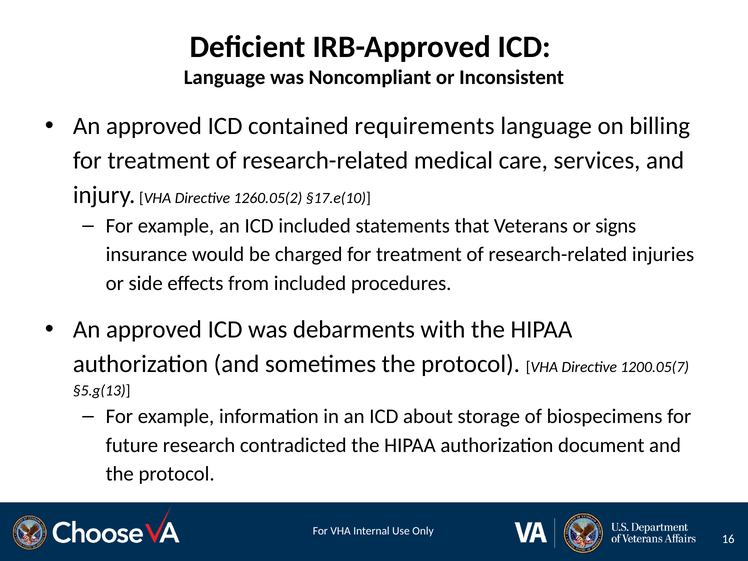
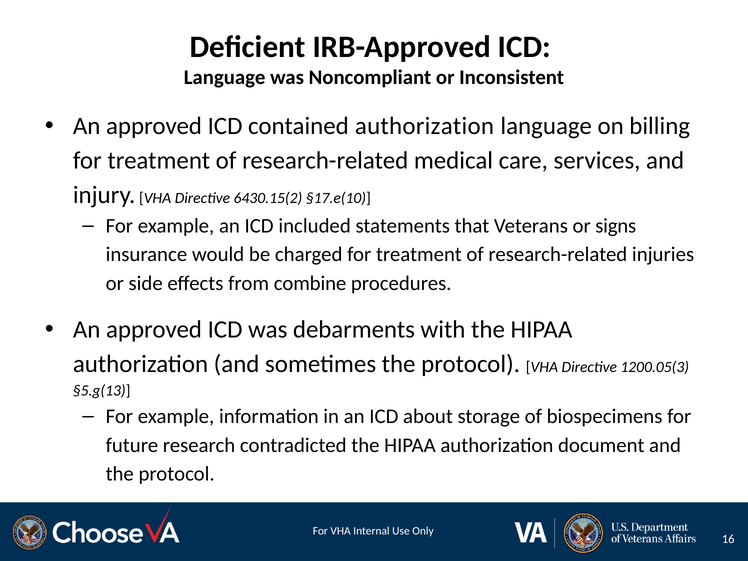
contained requirements: requirements -> authorization (424, 126)
1260.05(2: 1260.05(2 -> 6430.15(2 (268, 198)
from included: included -> combine (310, 283)
1200.05(7: 1200.05(7 -> 1200.05(3 (655, 367)
